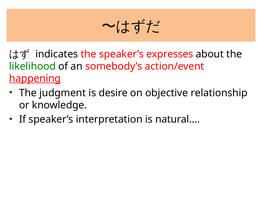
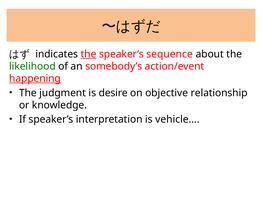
the underline: none -> present (89, 54)
expresses: expresses -> sequence (170, 54)
natural…: natural… -> vehicle… (177, 119)
